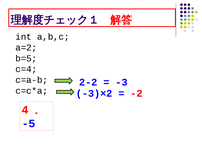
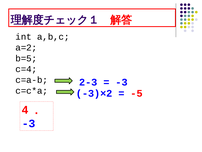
2-2: 2-2 -> 2-3 (88, 82)
-2: -2 -> -5 (137, 93)
-5: -5 -> -3 (29, 123)
